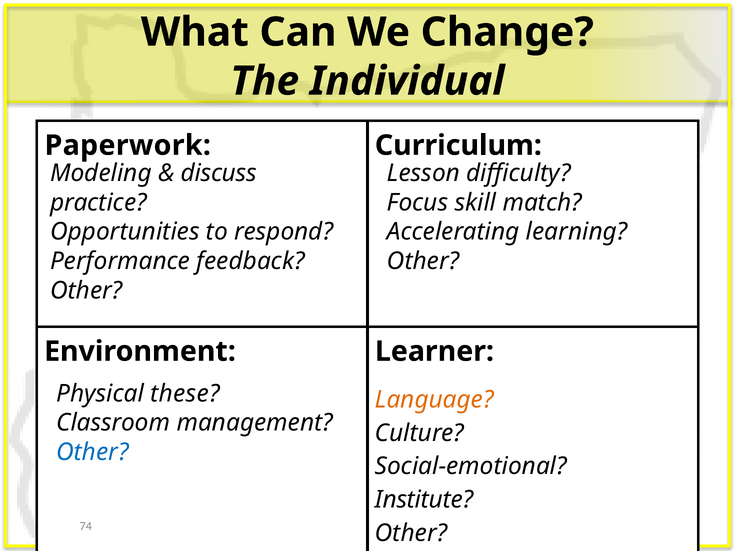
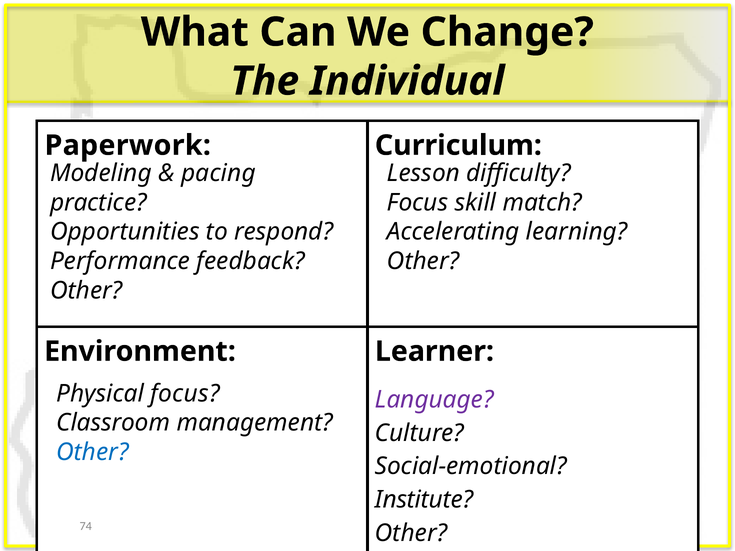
discuss: discuss -> pacing (219, 173)
Physical these: these -> focus (185, 394)
Language colour: orange -> purple (434, 400)
